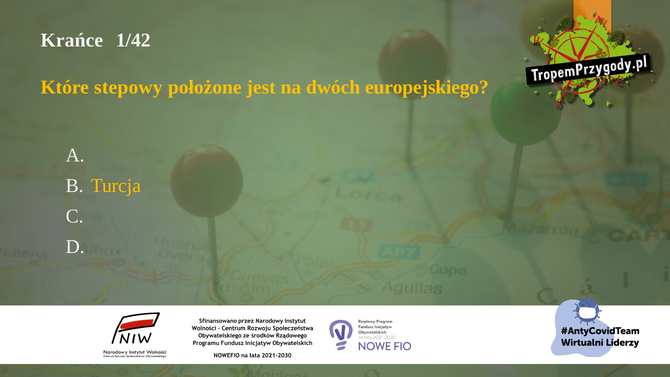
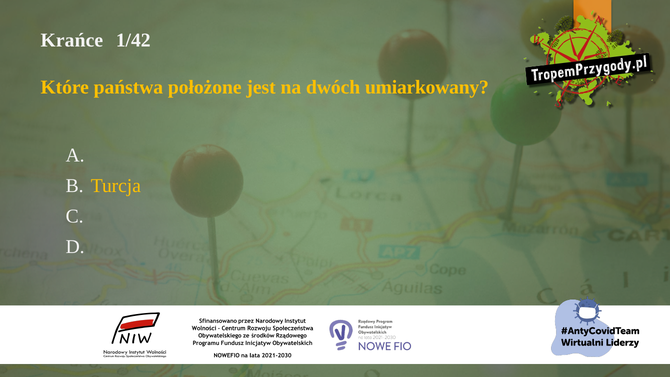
stepowy: stepowy -> państwa (128, 87)
europejskiego: europejskiego -> umiarkowany (427, 87)
